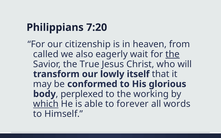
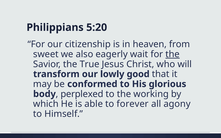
7:20: 7:20 -> 5:20 (97, 27)
called: called -> sweet (46, 54)
itself: itself -> good (138, 74)
which underline: present -> none (46, 104)
words: words -> agony (177, 104)
